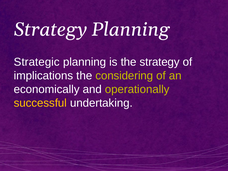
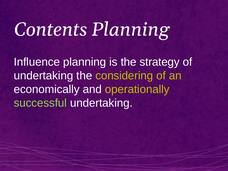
Strategy: Strategy -> Contents (51, 29)
Strategic: Strategic -> Influence (37, 62)
implications: implications -> undertaking (43, 76)
successful colour: yellow -> light green (40, 103)
